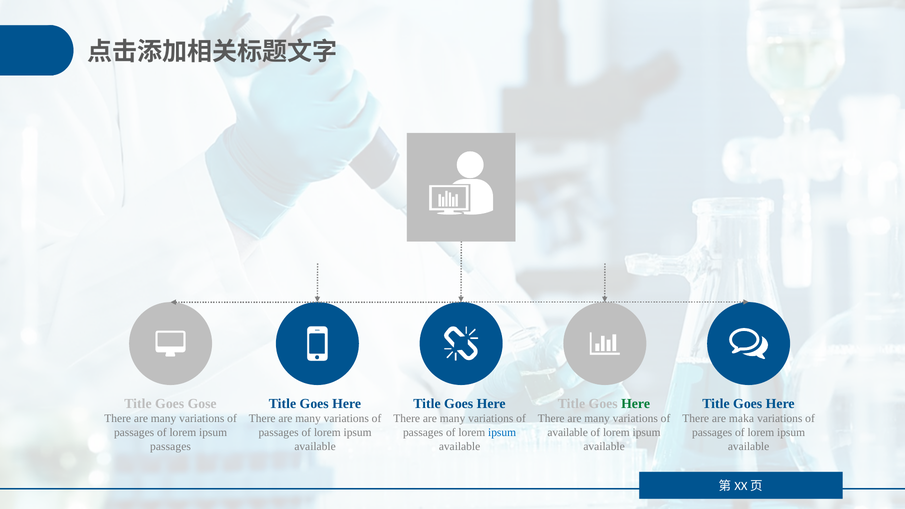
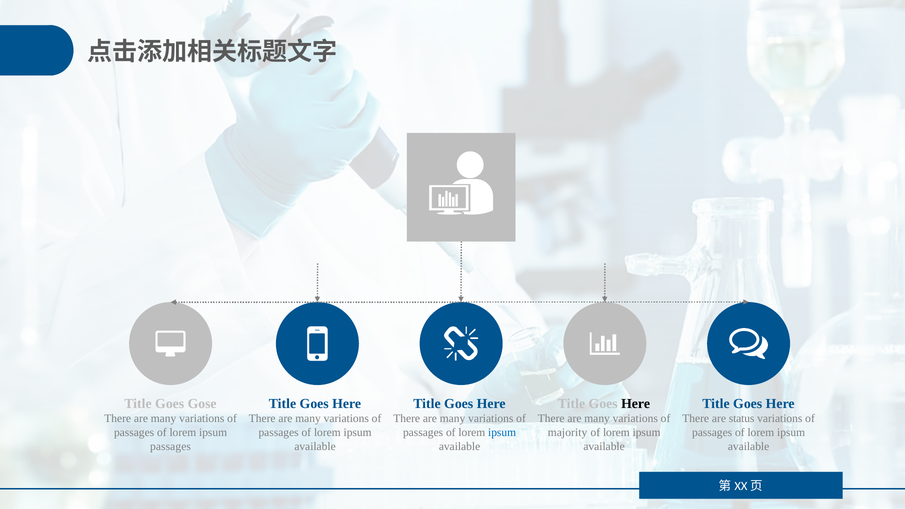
Here colour: green -> black (636, 404)
maka: maka -> status (742, 419)
available: available -> majority (568, 433)
